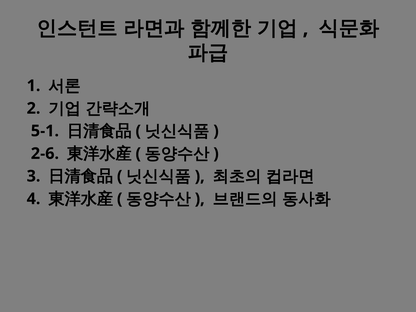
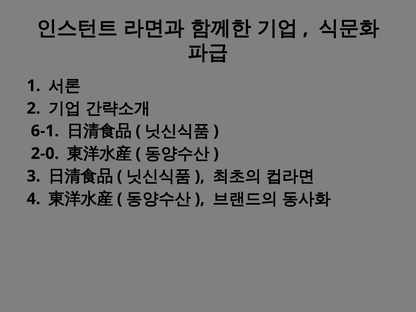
5-1: 5-1 -> 6-1 (45, 131)
2-6: 2-6 -> 2-0 (45, 154)
